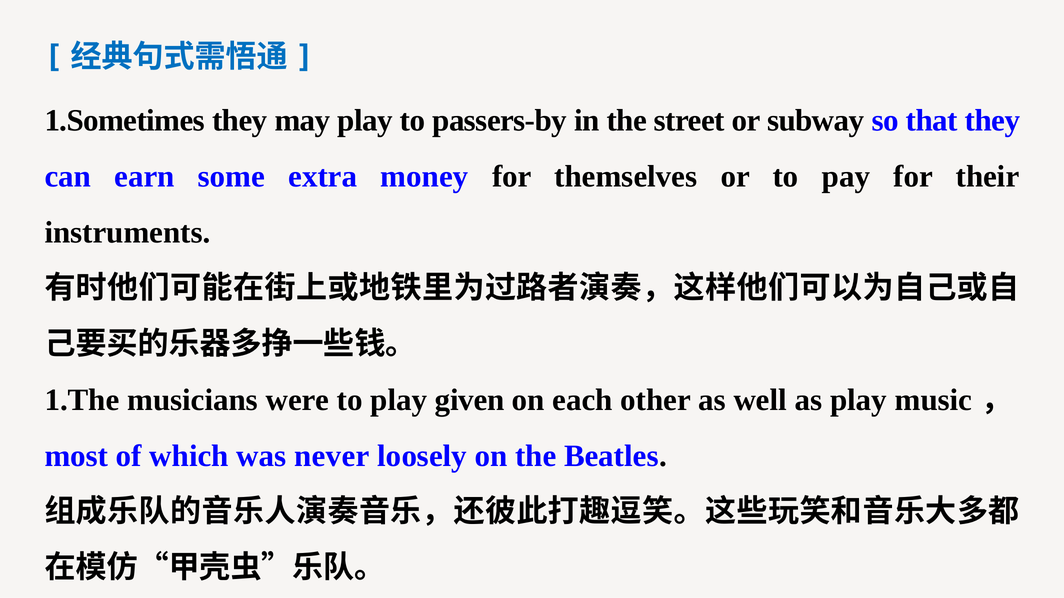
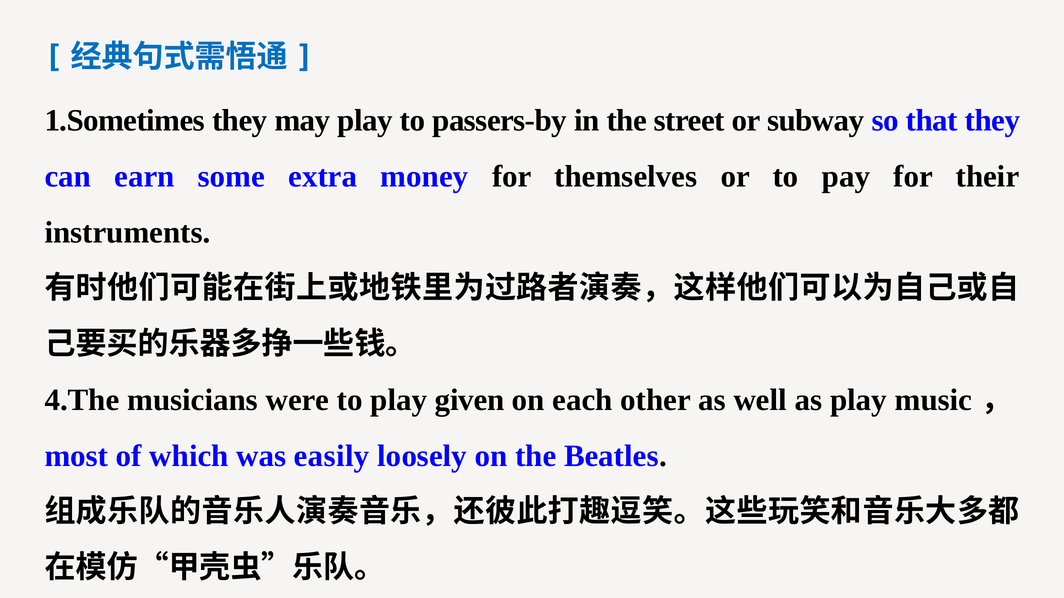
1.The: 1.The -> 4.The (82, 400)
never: never -> easily (332, 456)
